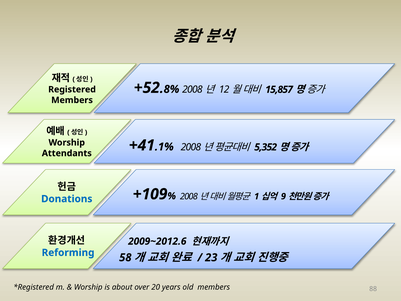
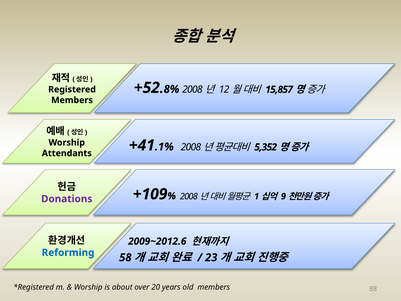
Donations colour: blue -> purple (67, 199)
